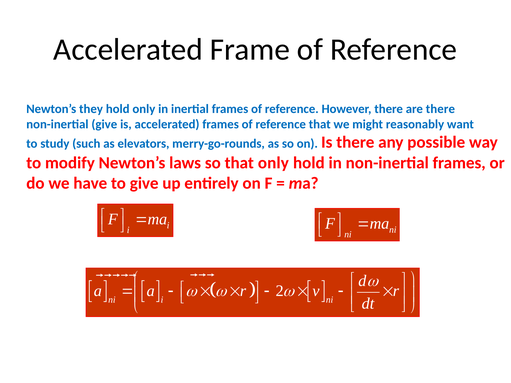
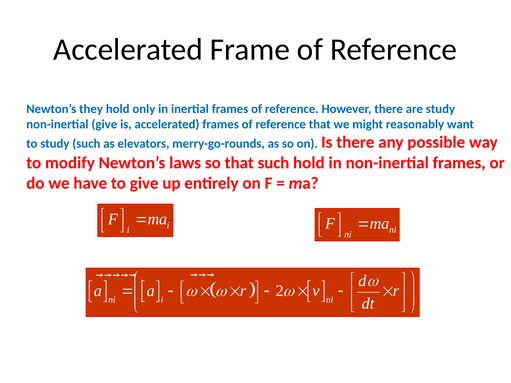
are there: there -> study (440, 109)
that only: only -> such (274, 163)
